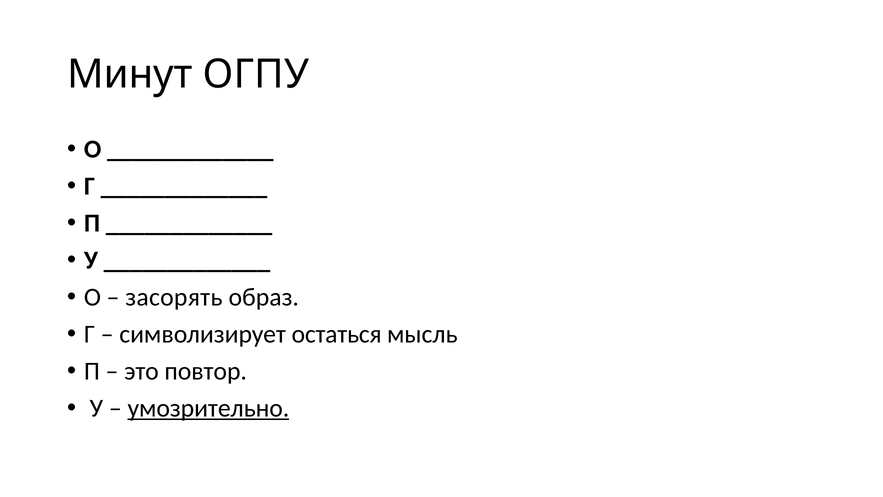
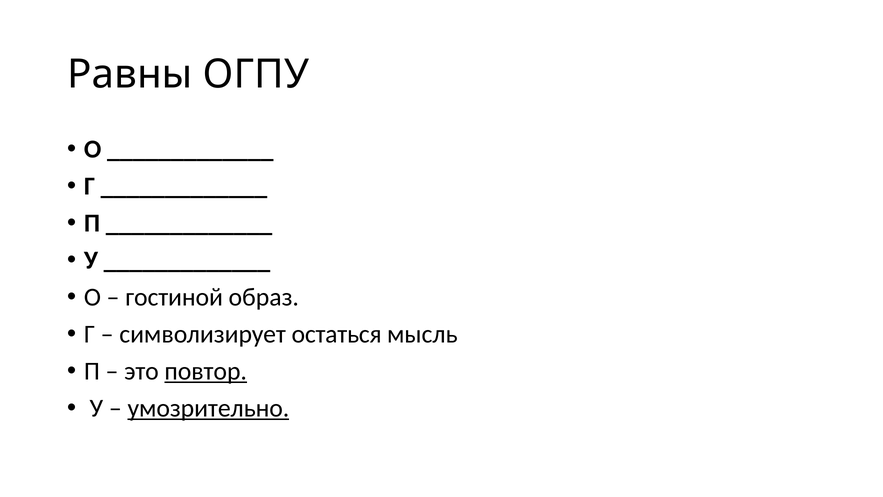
Минут: Минут -> Равны (130, 74)
засорять: засорять -> гостиной (174, 297)
повтор underline: none -> present (206, 371)
